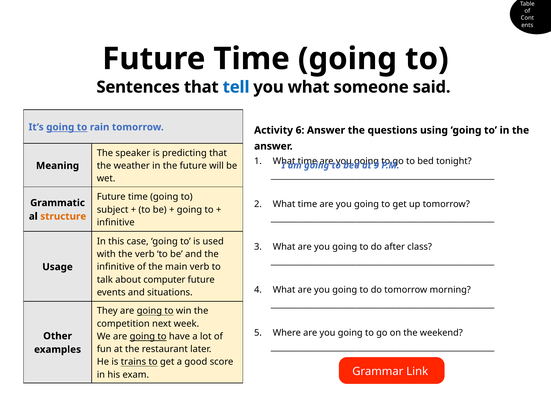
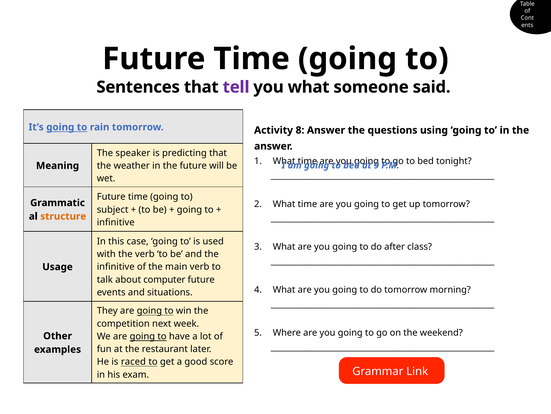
tell colour: blue -> purple (236, 87)
6: 6 -> 8 (300, 130)
trains: trains -> raced (133, 361)
